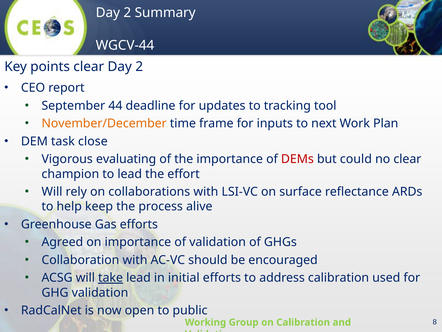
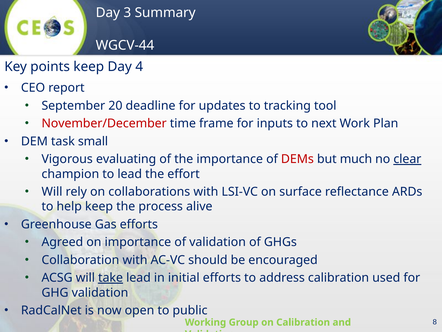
2: 2 -> 3 (127, 13)
points clear: clear -> keep (89, 66)
2: 2 -> 4 (139, 66)
44: 44 -> 20 (115, 106)
November/December colour: orange -> red (104, 123)
close: close -> small (93, 141)
could: could -> much (356, 159)
clear underline: none -> present (407, 159)
